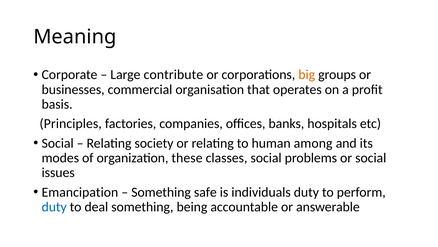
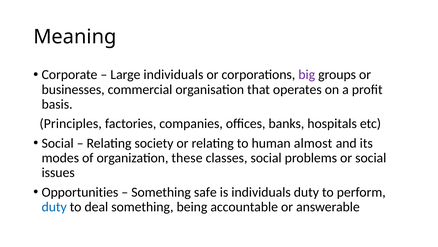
Large contribute: contribute -> individuals (173, 75)
big colour: orange -> purple (307, 75)
among: among -> almost (313, 143)
Emancipation: Emancipation -> Opportunities (80, 192)
